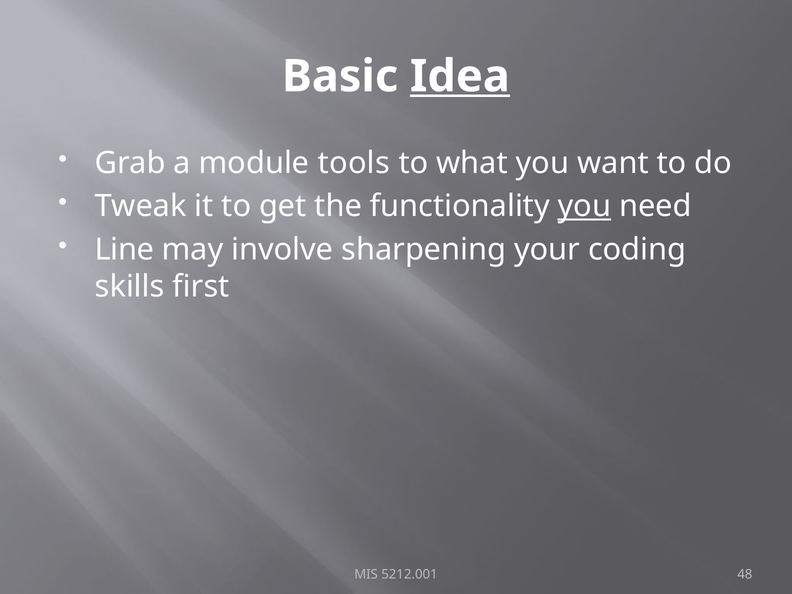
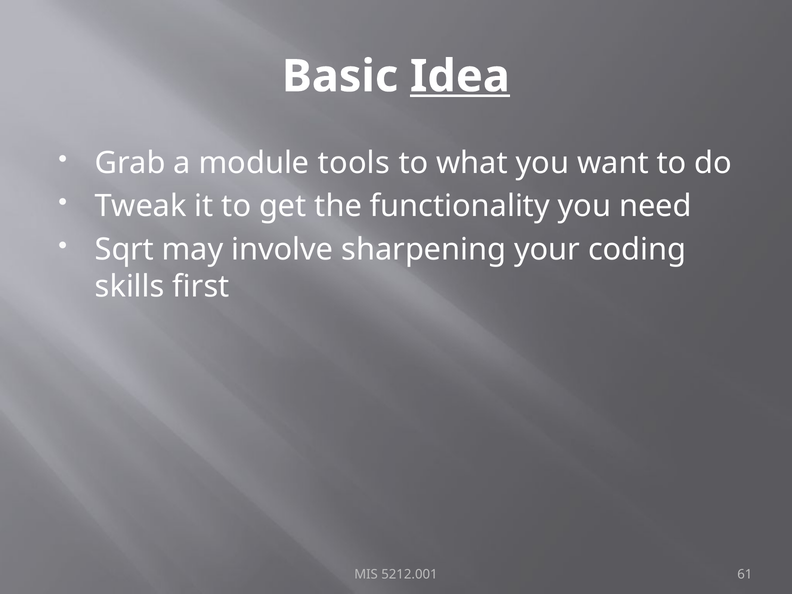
you underline: present -> none (584, 206)
Line: Line -> Sqrt (124, 249)
48: 48 -> 61 (745, 574)
